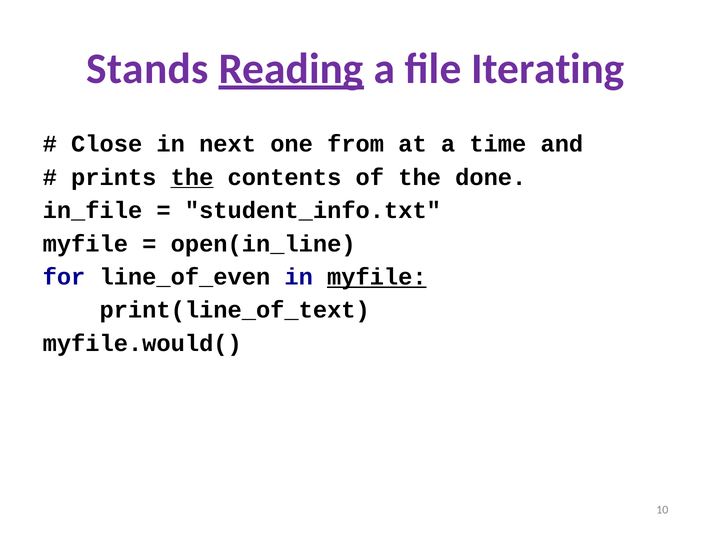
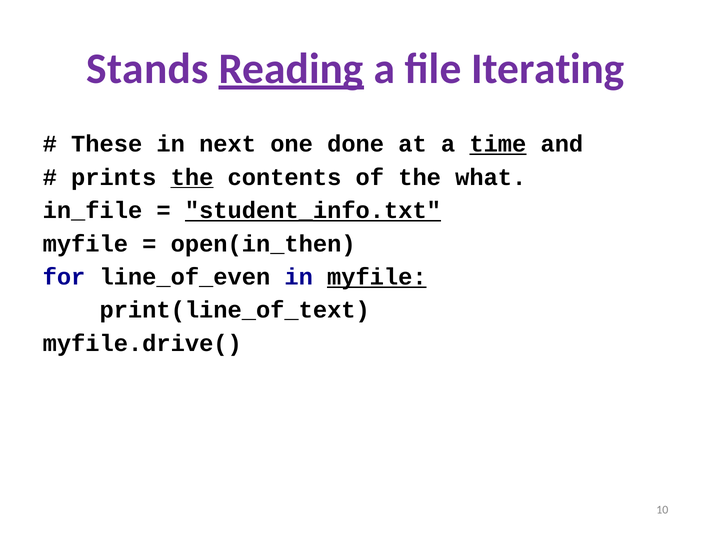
Close: Close -> These (107, 144)
from: from -> done (356, 144)
time underline: none -> present (498, 144)
done: done -> what (491, 177)
student_info.txt underline: none -> present (313, 210)
open(in_line: open(in_line -> open(in_then (263, 243)
myfile.would(: myfile.would( -> myfile.drive( (142, 343)
